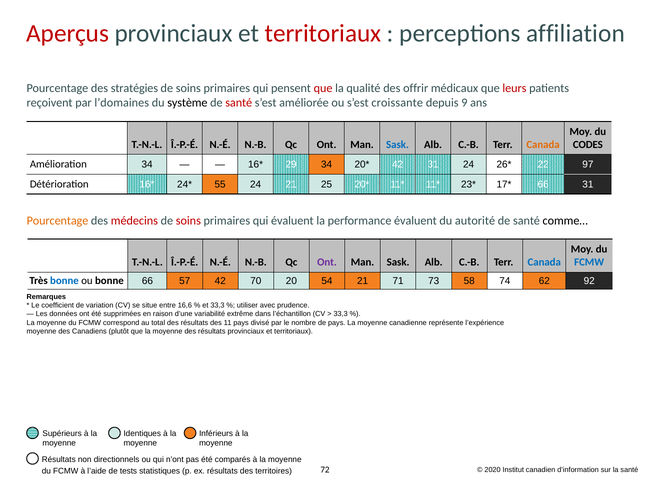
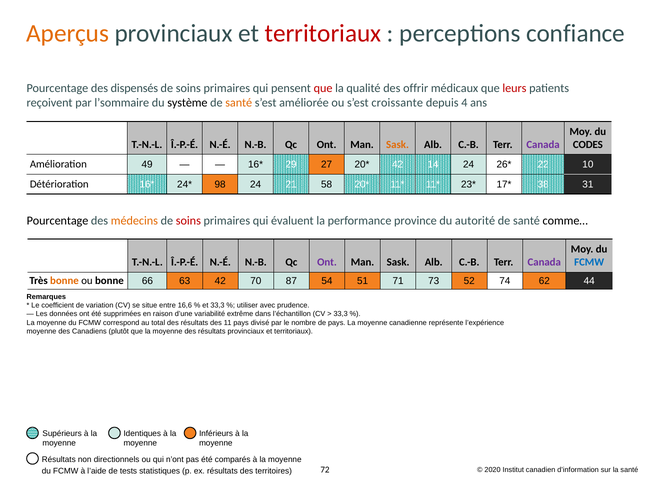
Aperçus colour: red -> orange (68, 33)
affiliation: affiliation -> confiance (576, 33)
stratégies: stratégies -> dispensés (134, 88)
l’domaines: l’domaines -> l’sommaire (122, 103)
santé colour: red -> orange (239, 103)
9: 9 -> 4 (464, 103)
Sask colour: blue -> orange (398, 145)
Canada colour: orange -> purple (543, 145)
Amélioration 34: 34 -> 49 (147, 164)
29 34: 34 -> 27 (327, 164)
42 31: 31 -> 14 (433, 164)
97: 97 -> 10 (588, 164)
55: 55 -> 98 (220, 184)
25: 25 -> 58 (327, 184)
66: 66 -> 38 (543, 184)
Pourcentage colour: orange -> black (57, 221)
médecins colour: red -> orange (134, 221)
performance évaluent: évaluent -> province (415, 221)
Canada colour: blue -> purple (544, 262)
bonne colour: blue -> orange (64, 280)
57: 57 -> 63 (185, 280)
20: 20 -> 87 (291, 280)
54 21: 21 -> 51 (363, 280)
58: 58 -> 52 (469, 280)
92: 92 -> 44 (589, 280)
